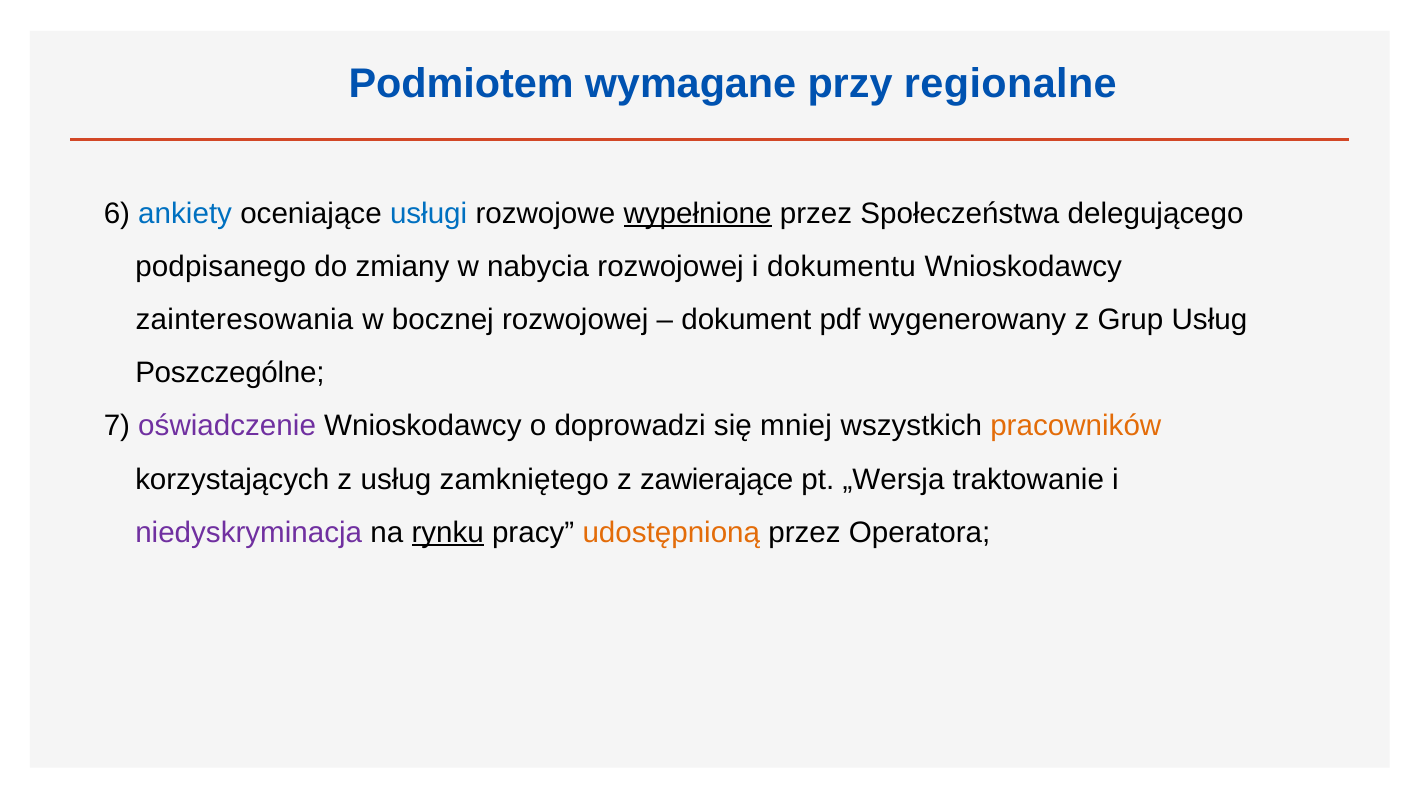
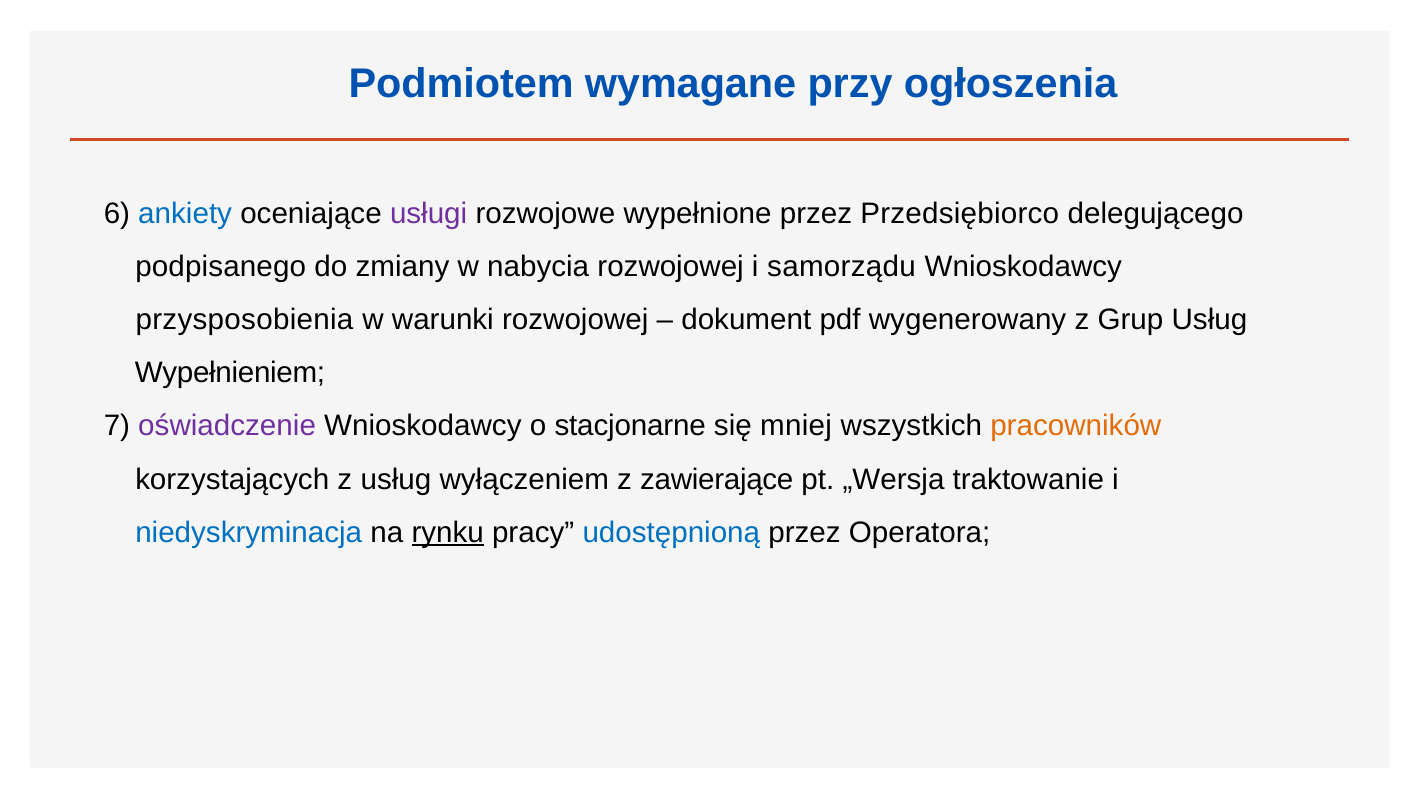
regionalne: regionalne -> ogłoszenia (1011, 84)
usługi colour: blue -> purple (429, 213)
wypełnione underline: present -> none (698, 213)
Społeczeństwa: Społeczeństwa -> Przedsiębiorco (960, 213)
dokumentu: dokumentu -> samorządu (842, 267)
zainteresowania: zainteresowania -> przysposobienia (244, 320)
bocznej: bocznej -> warunki (443, 320)
Poszczególne: Poszczególne -> Wypełnieniem (230, 373)
doprowadzi: doprowadzi -> stacjonarne (630, 426)
zamkniętego: zamkniętego -> wyłączeniem (524, 479)
niedyskryminacja colour: purple -> blue (249, 533)
udostępnioną colour: orange -> blue (671, 533)
